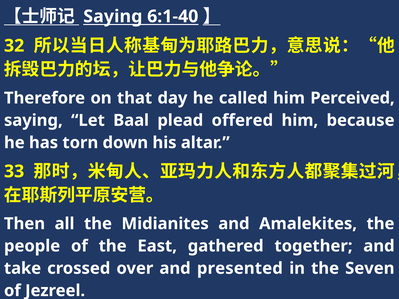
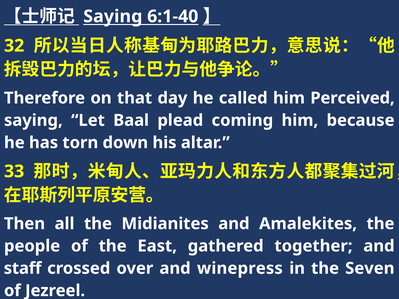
offered: offered -> coming (242, 120)
take: take -> staff (23, 269)
presented: presented -> winepress (240, 269)
